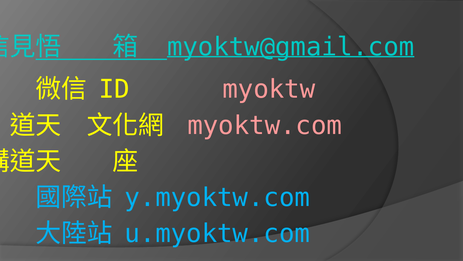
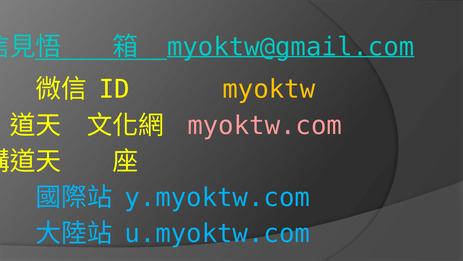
myoktw colour: pink -> yellow (269, 89)
